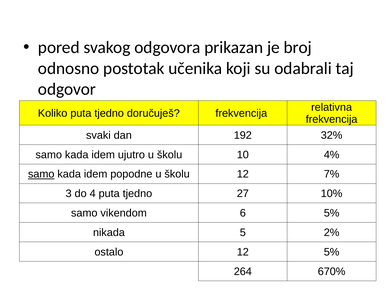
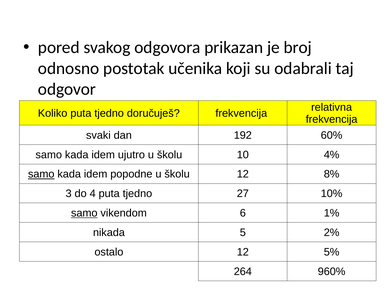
32%: 32% -> 60% (332, 135)
7%: 7% -> 8% (332, 174)
samo underline: none -> present (84, 213)
6 5%: 5% -> 1% (332, 213)
670%: 670% -> 960% (332, 271)
